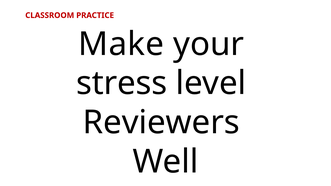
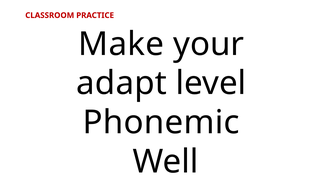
stress: stress -> adapt (121, 83)
Reviewers: Reviewers -> Phonemic (161, 123)
